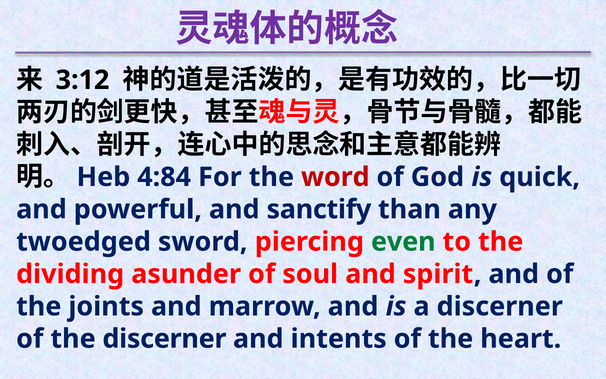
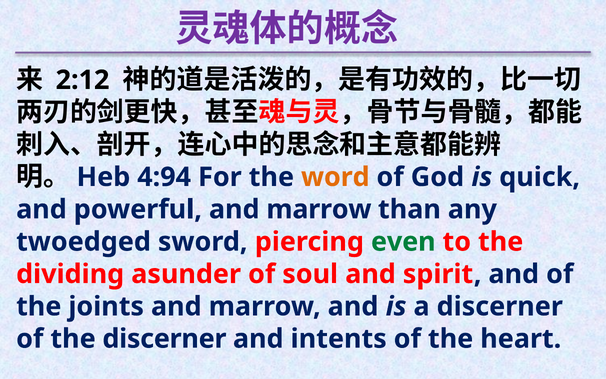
3:12: 3:12 -> 2:12 (83, 80)
4:84: 4:84 -> 4:94 (164, 177)
word colour: red -> orange (335, 177)
powerful and sanctify: sanctify -> marrow (319, 209)
